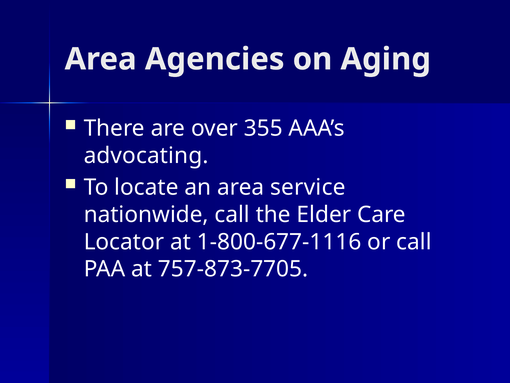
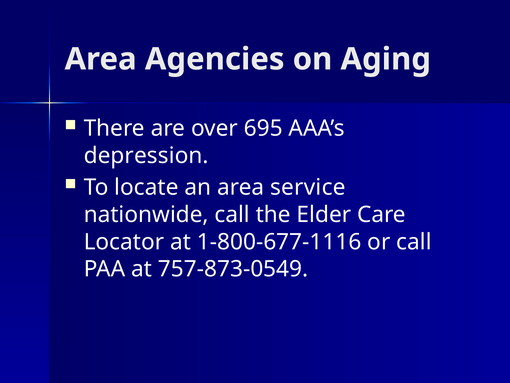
355: 355 -> 695 (263, 128)
advocating: advocating -> depression (146, 155)
757-873-7705: 757-873-7705 -> 757-873-0549 (233, 269)
